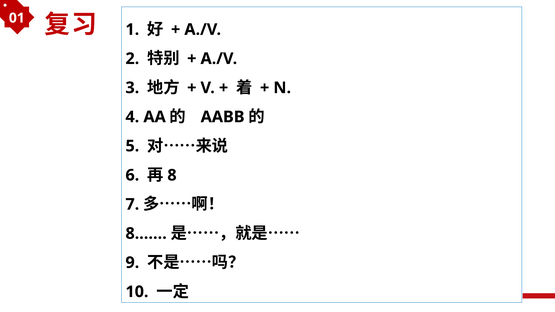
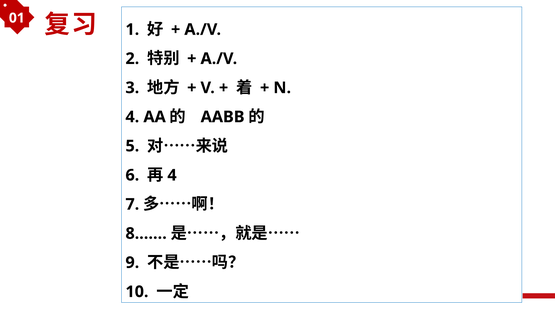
8: 8 -> 4 (172, 175)
